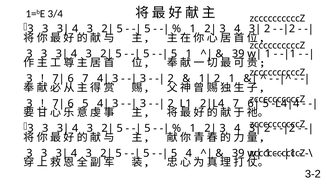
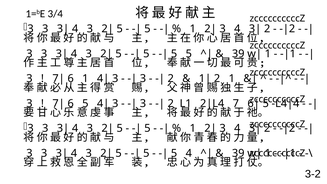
5 1: 1 -> 5 (189, 54)
6 7: 7 -> 1 (85, 79)
